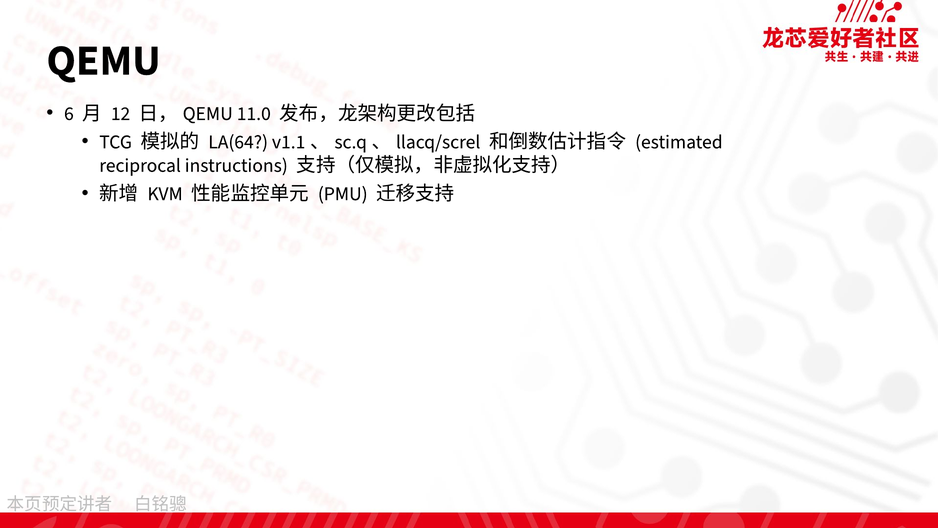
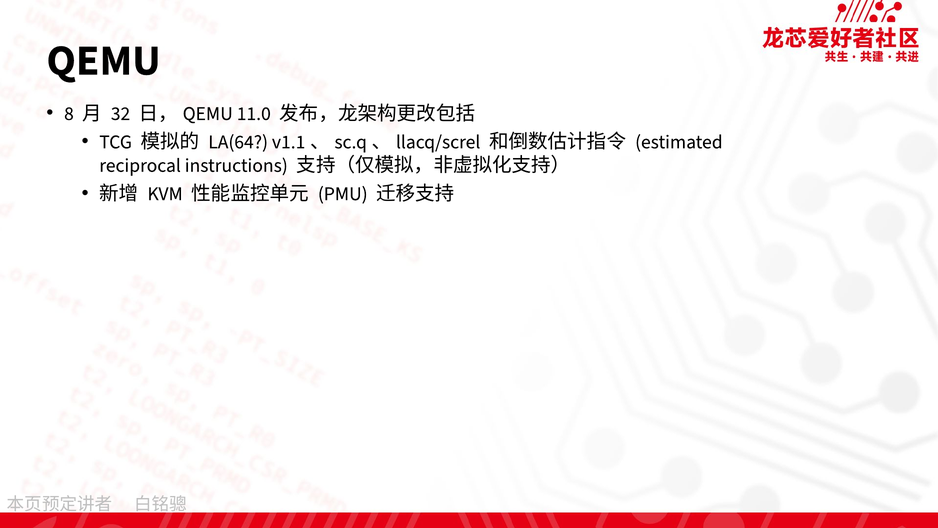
6: 6 -> 8 (69, 113)
12: 12 -> 32 (121, 113)
